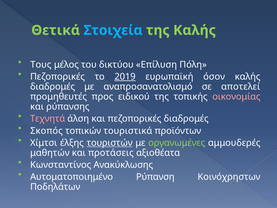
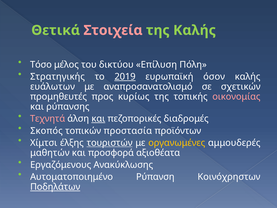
Στοιχεία colour: light blue -> pink (113, 30)
Τους: Τους -> Τόσο (41, 65)
Πεζοπορικές: Πεζοπορικές -> Στρατηγικής (57, 77)
διαδρομές: διαδρομές -> ευάλωτων (53, 87)
αποτελεί: αποτελεί -> σχετικών (241, 87)
ειδικού: ειδικού -> κυρίως (134, 97)
και underline: none -> present (98, 119)
τουριστικά: τουριστικά -> προστασία (128, 131)
οργανωμένες colour: light green -> yellow (177, 143)
προτάσεις: προτάσεις -> προσφορά (111, 153)
Κωνσταντίνος: Κωνσταντίνος -> Εργαζόμενους (61, 165)
Ποδηλάτων underline: none -> present (55, 187)
